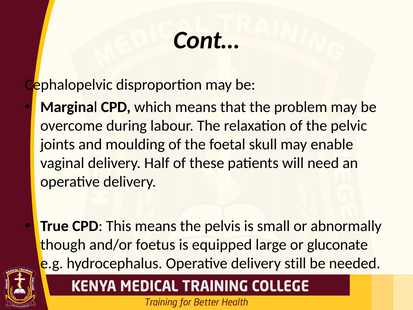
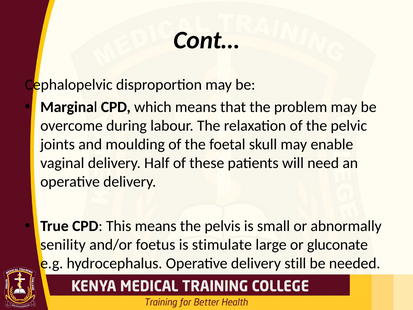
though: though -> senility (63, 245)
equipped: equipped -> stimulate (222, 245)
